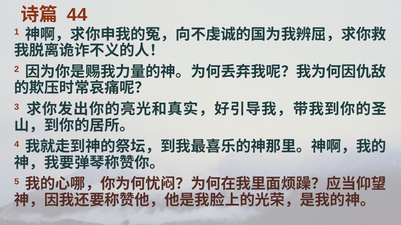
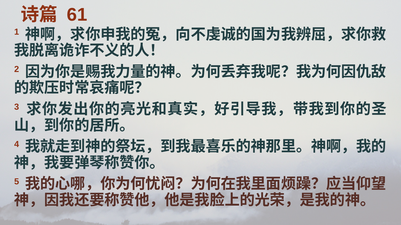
44: 44 -> 61 (77, 15)
